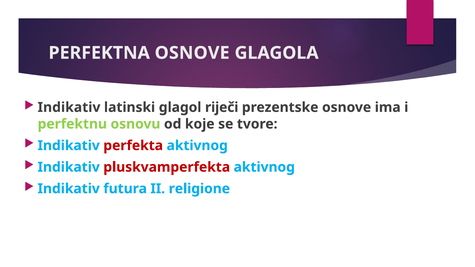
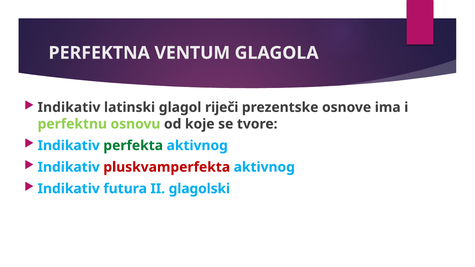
PERFEKTNA OSNOVE: OSNOVE -> VENTUM (192, 53)
perfekta colour: red -> green (133, 146)
religione: religione -> glagolski (199, 189)
